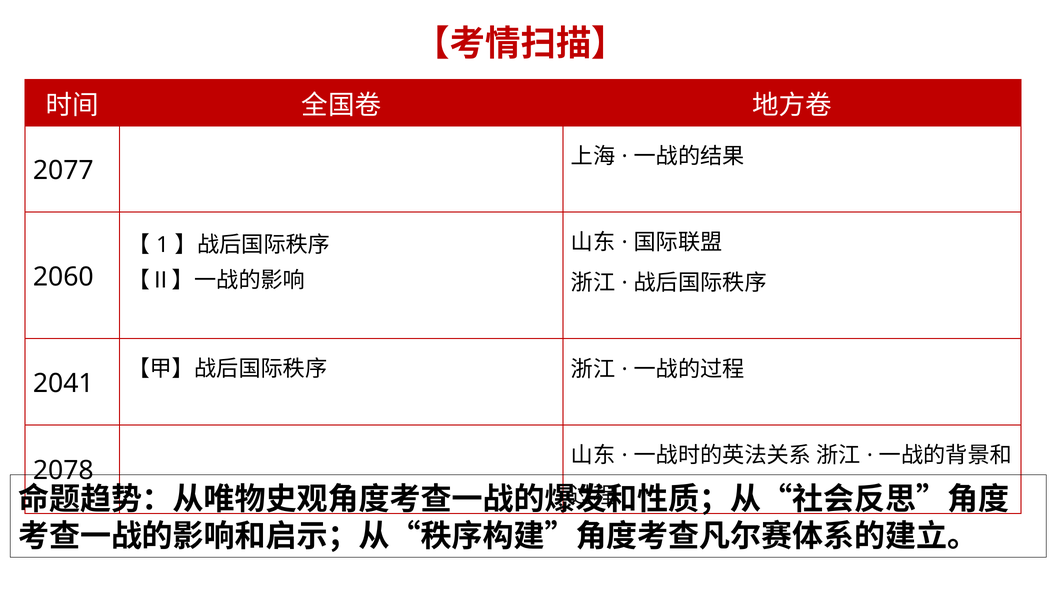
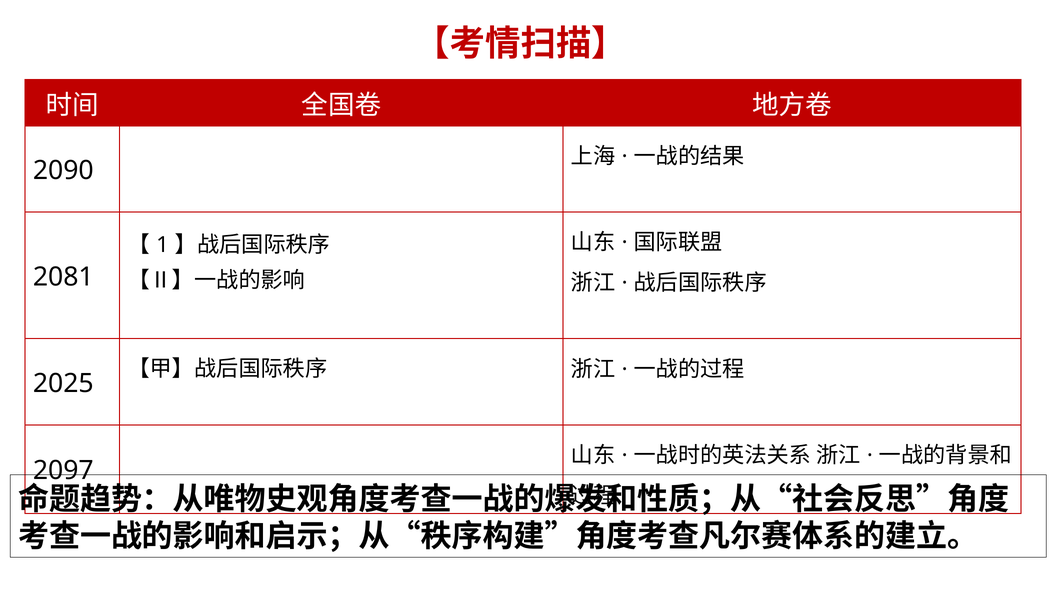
2077: 2077 -> 2090 (63, 171)
2060: 2060 -> 2081 (63, 277)
2041: 2041 -> 2025 (63, 383)
2078: 2078 -> 2097 (63, 471)
